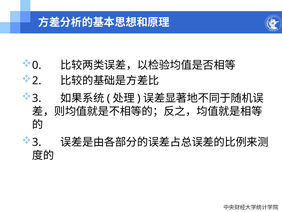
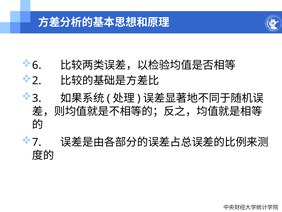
0: 0 -> 6 (37, 65)
3: 3 -> 7 (37, 142)
